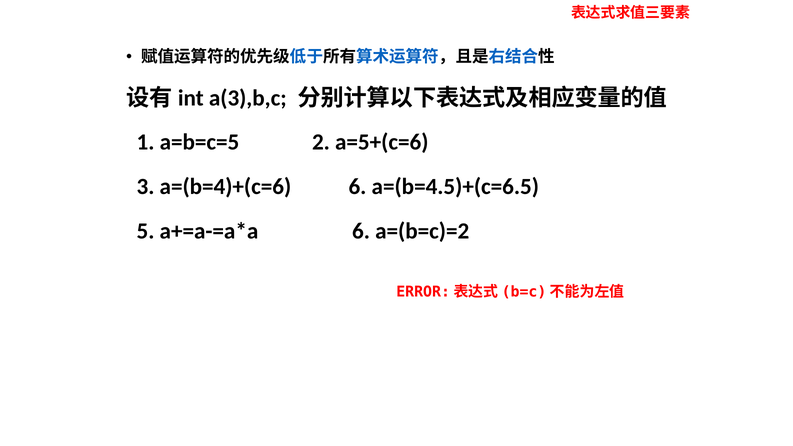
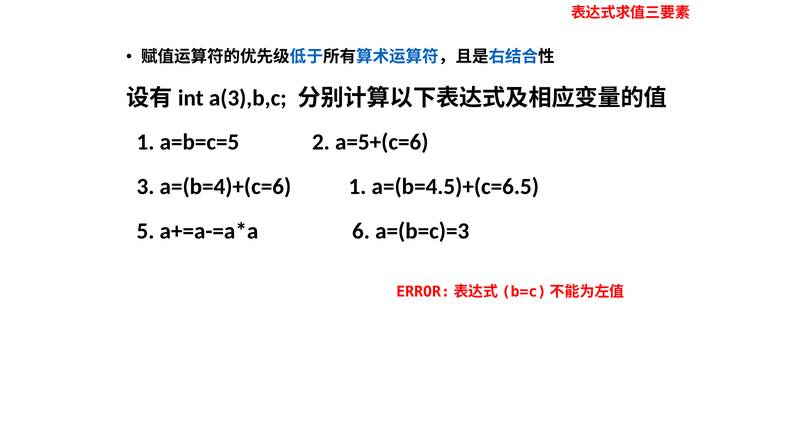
a=(b=4)+(c=6 6: 6 -> 1 (357, 187)
a=(b=c)=2: a=(b=c)=2 -> a=(b=c)=3 (422, 231)
